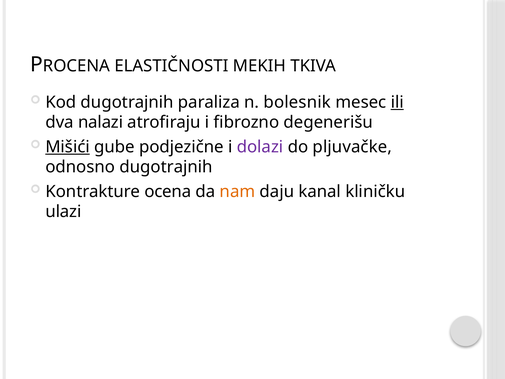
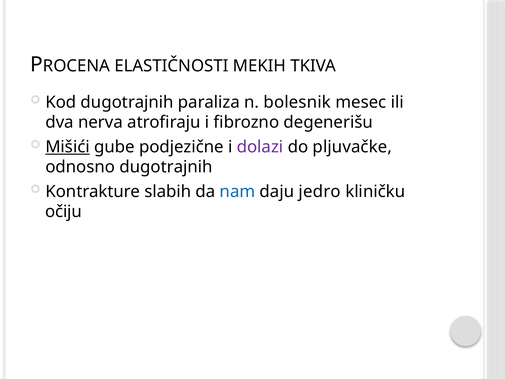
ili underline: present -> none (397, 102)
nalazi: nalazi -> nerva (100, 122)
ocena: ocena -> slabih (168, 191)
nam colour: orange -> blue (237, 191)
kanal: kanal -> jedro (320, 191)
ulazi: ulazi -> očiju (63, 212)
